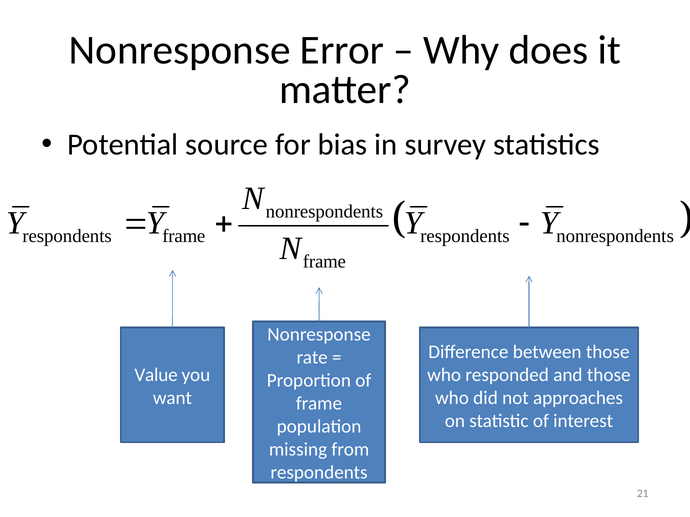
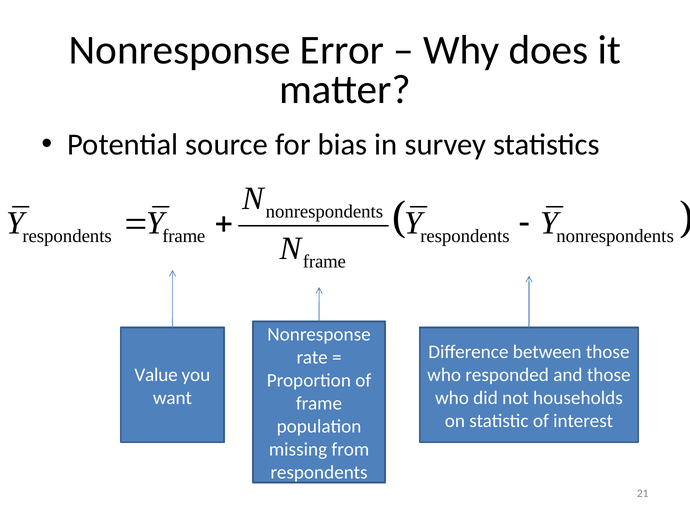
approaches: approaches -> households (578, 398)
